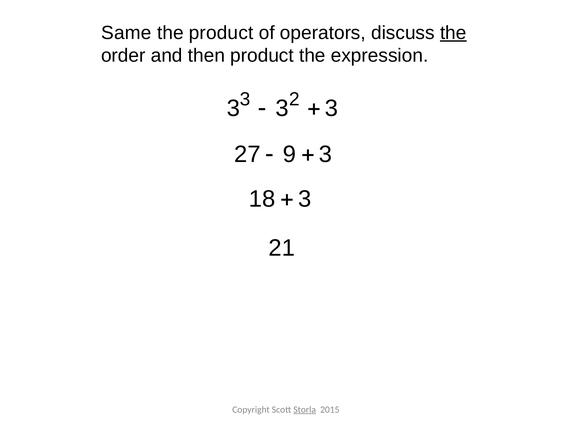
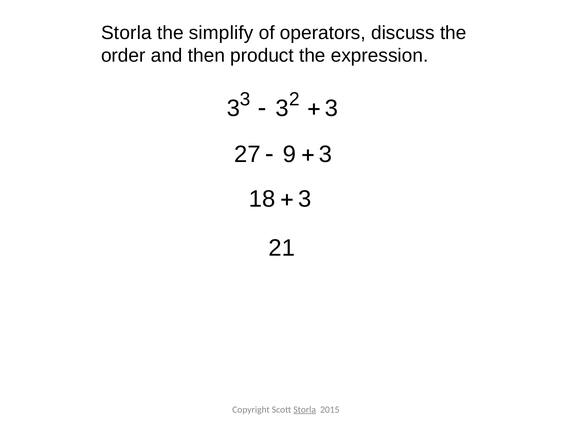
Same: Same -> Storla (126, 33)
the product: product -> simplify (221, 33)
the underline: present -> none (453, 33)
